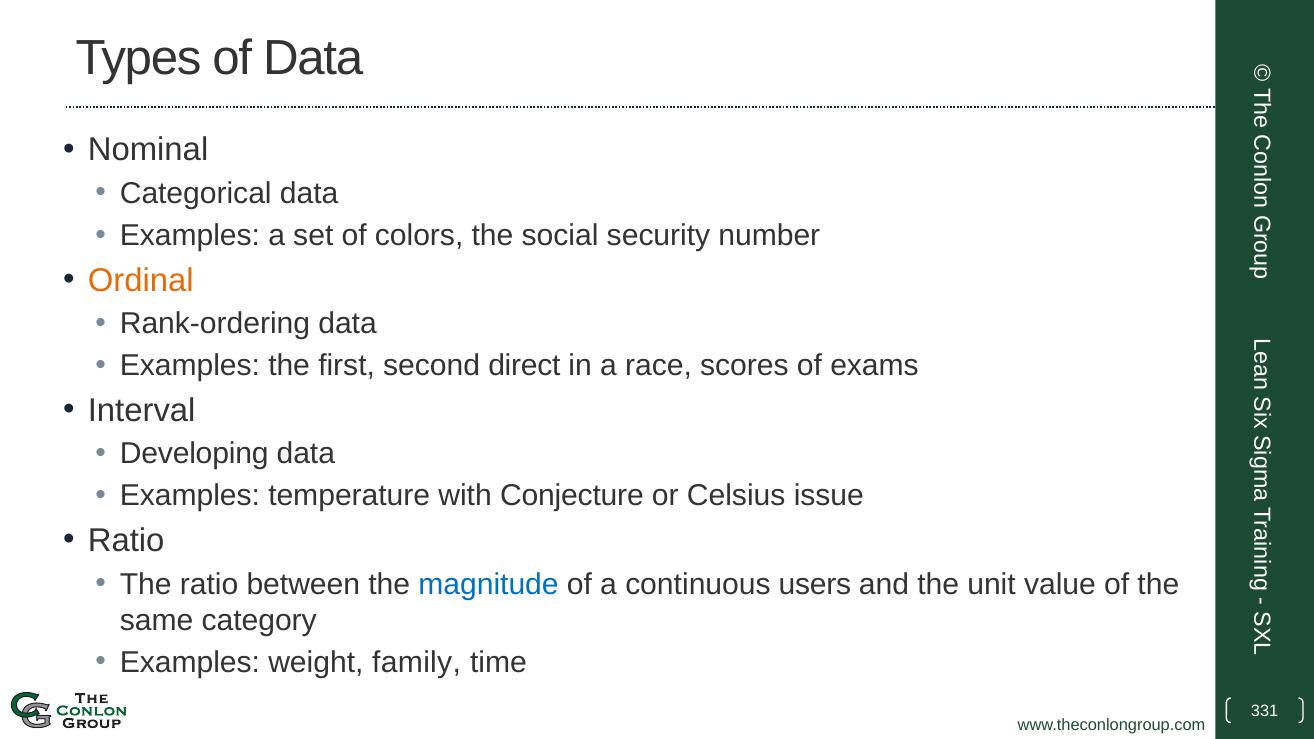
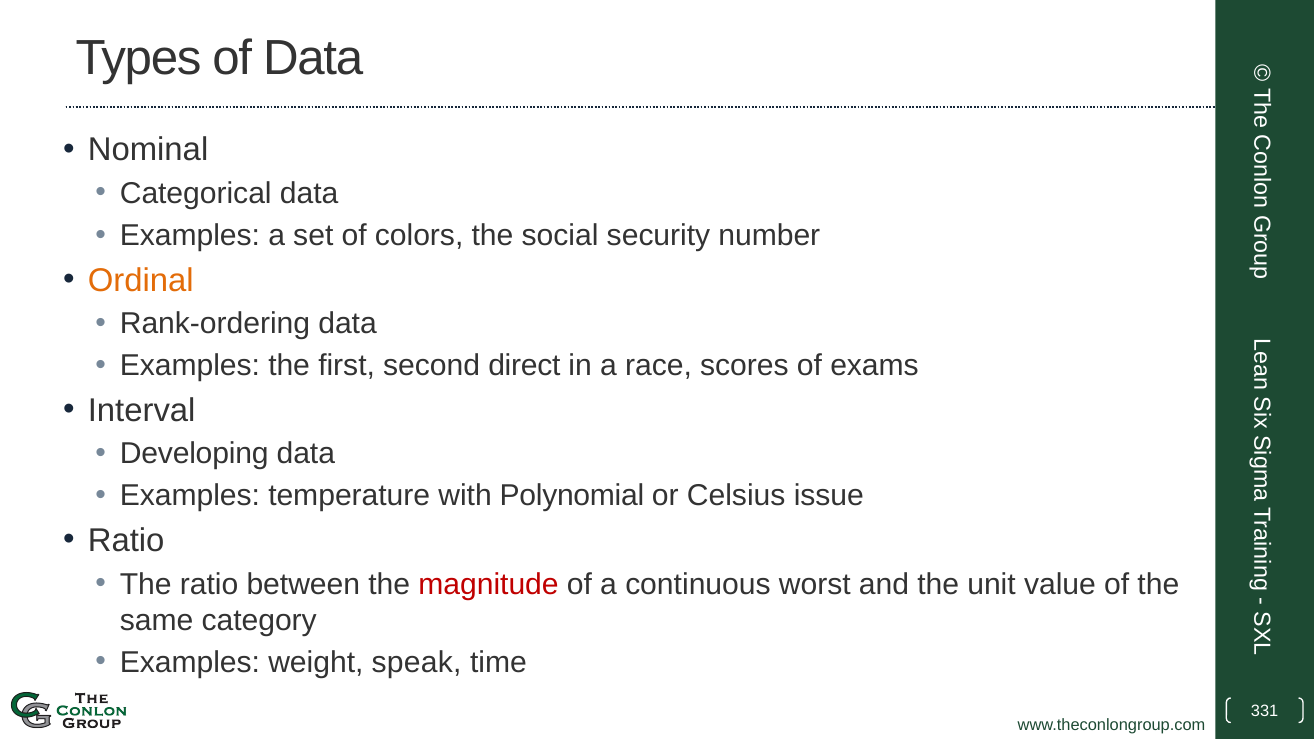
Conjecture: Conjecture -> Polynomial (572, 496)
magnitude colour: blue -> red (489, 584)
users: users -> worst (815, 584)
family: family -> speak (417, 662)
